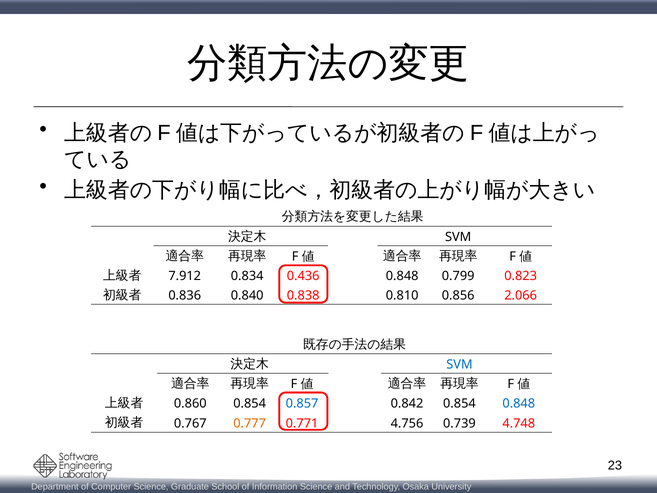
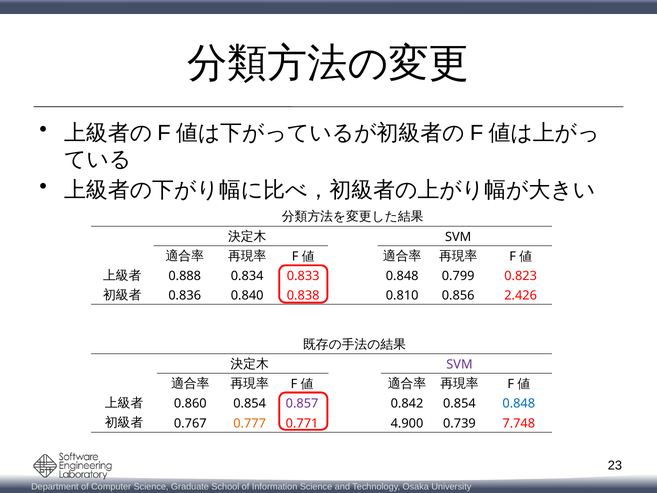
7.912: 7.912 -> 0.888 (185, 276)
0.436: 0.436 -> 0.833 (303, 276)
2.066: 2.066 -> 2.426 (521, 296)
SVM colour: blue -> purple (459, 364)
0.857 colour: blue -> purple (302, 404)
4.756: 4.756 -> 4.900 (407, 423)
4.748: 4.748 -> 7.748 (519, 423)
